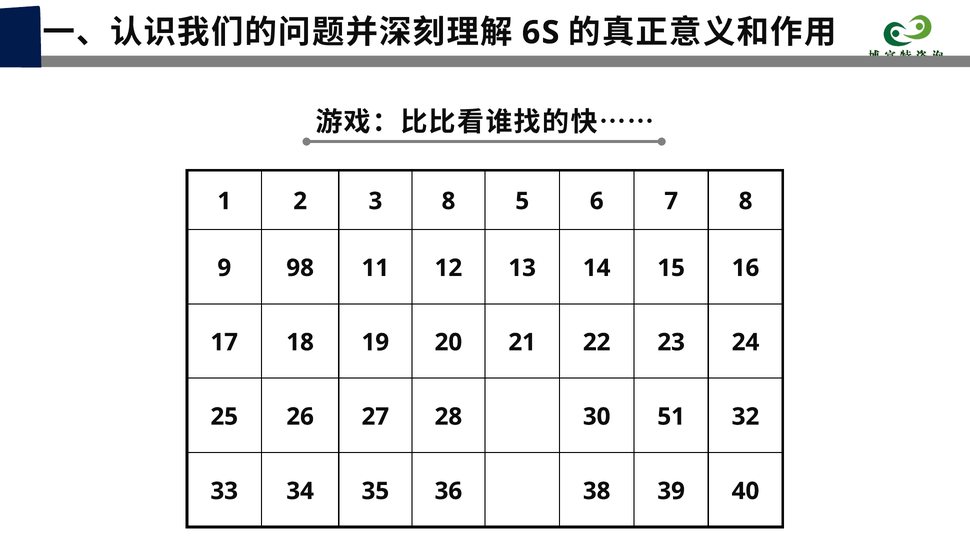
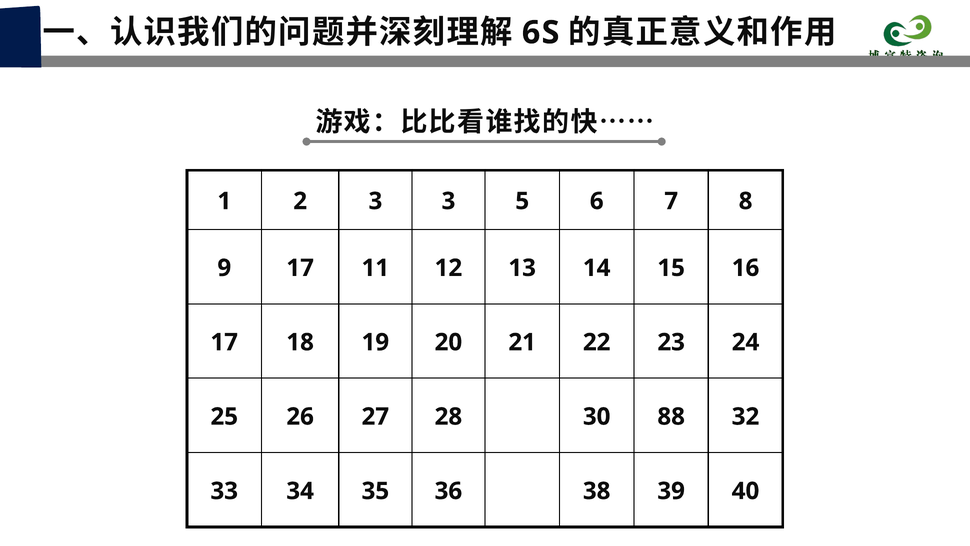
3 8: 8 -> 3 (448, 201)
9 98: 98 -> 17 (300, 268)
51: 51 -> 88 (671, 416)
